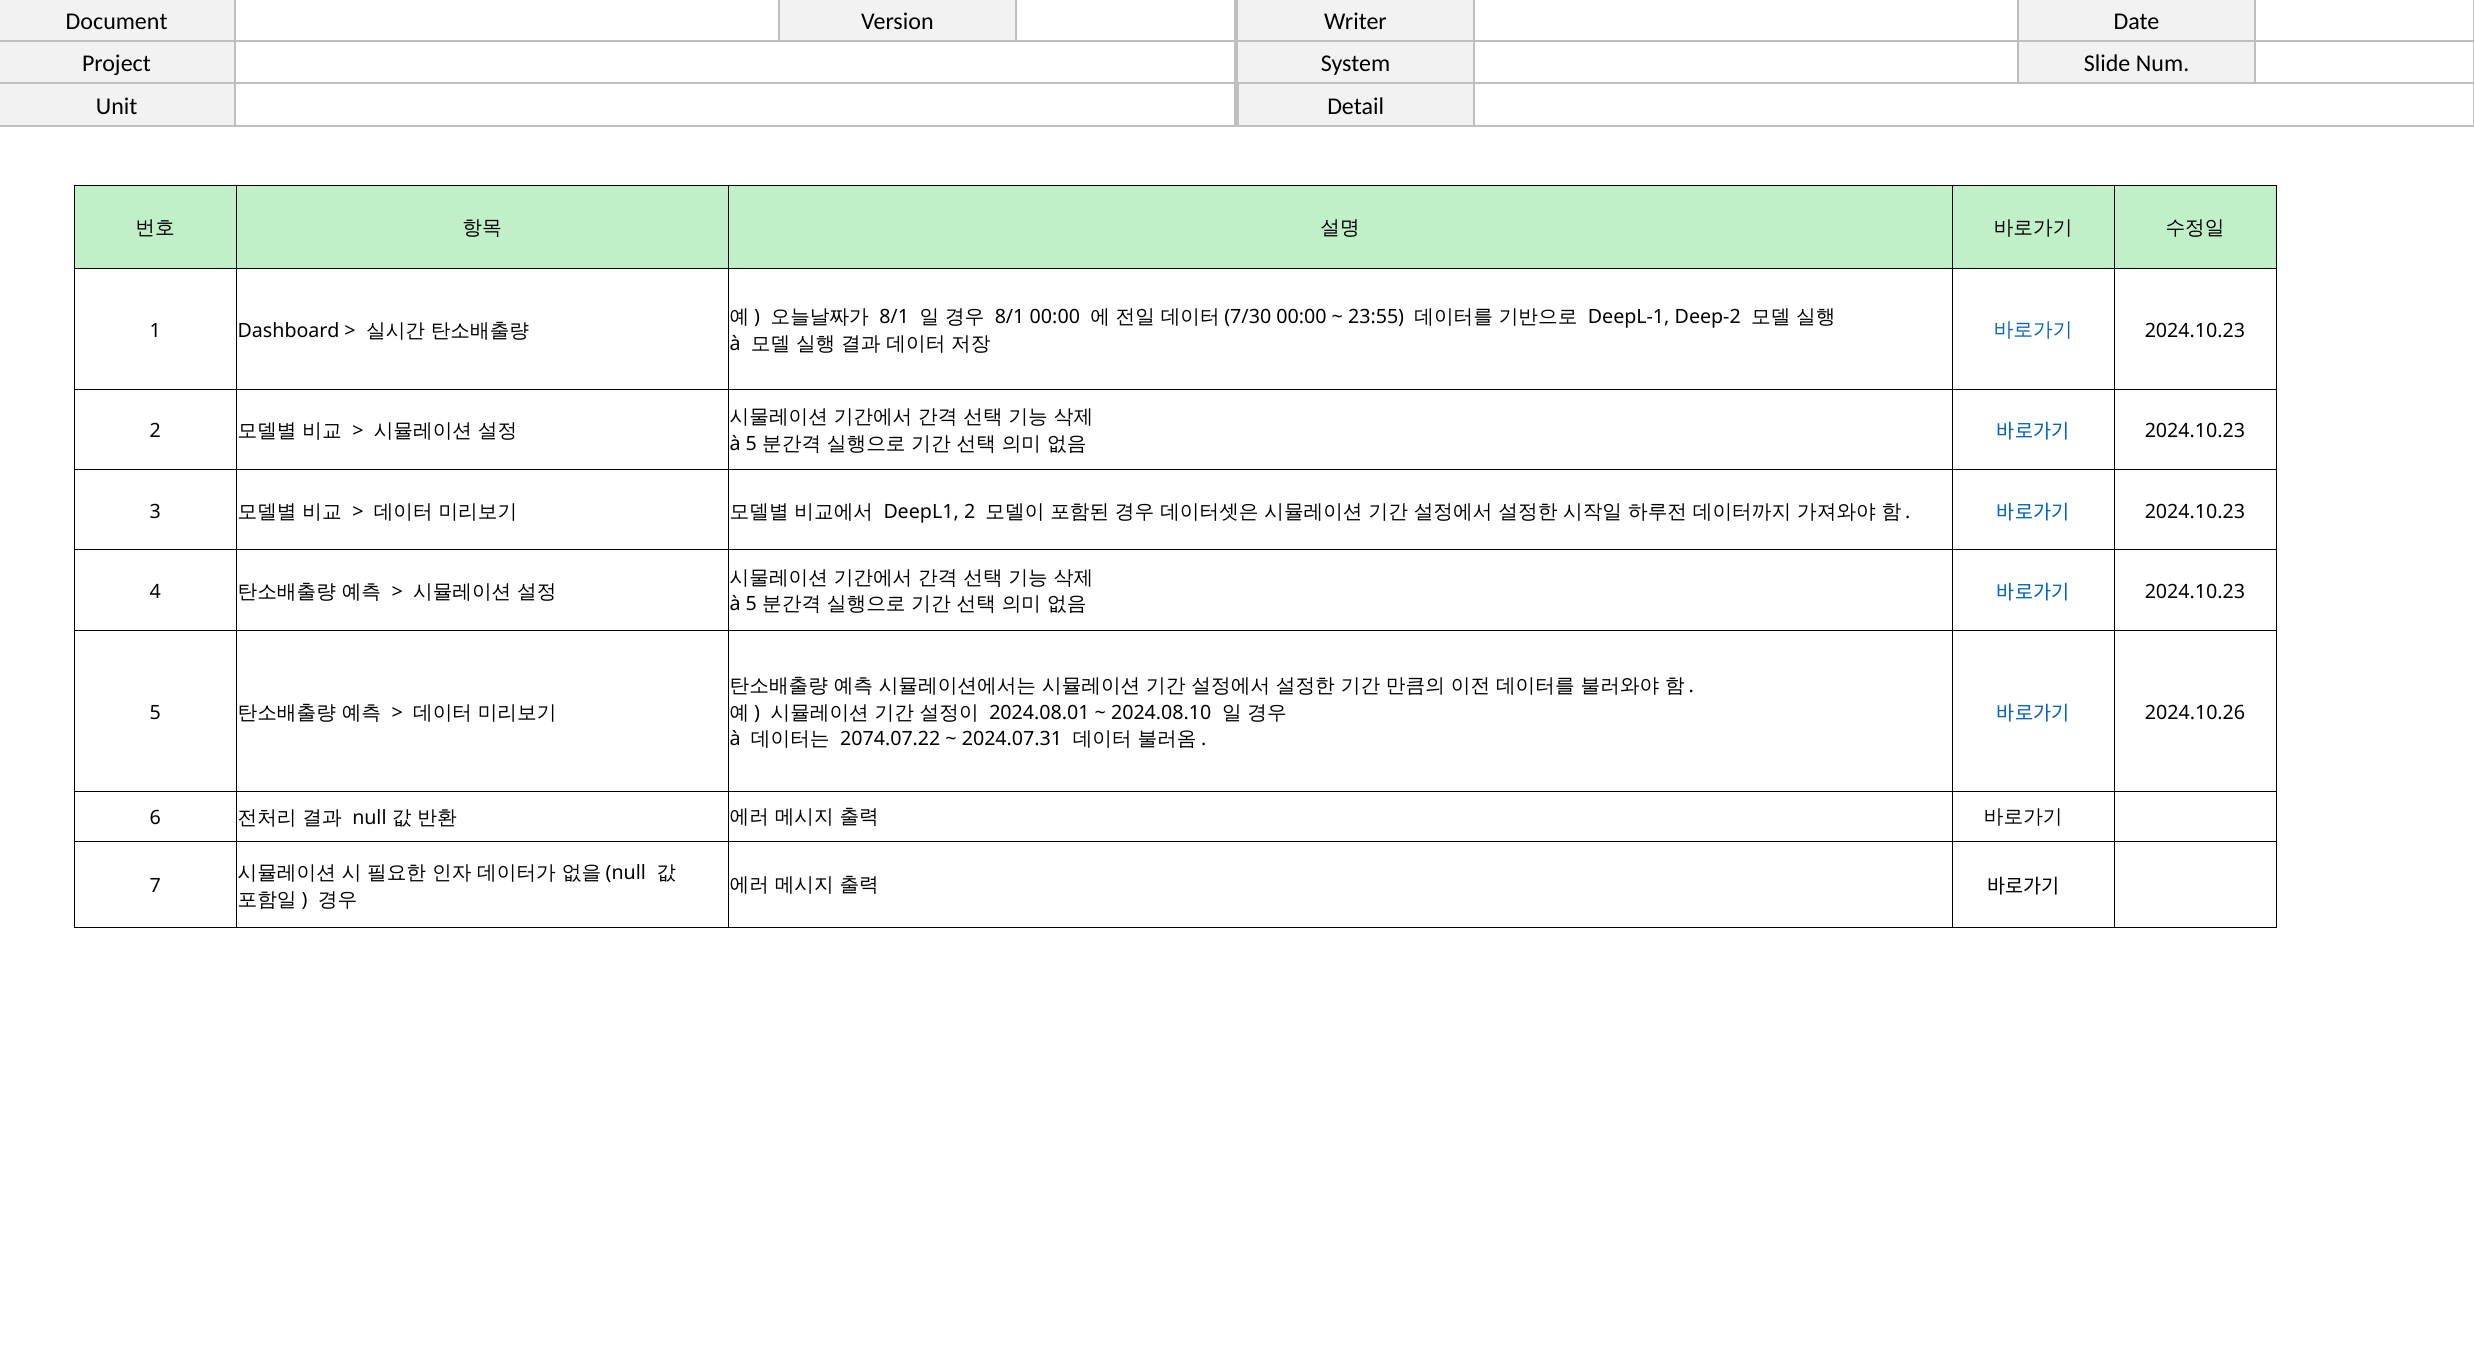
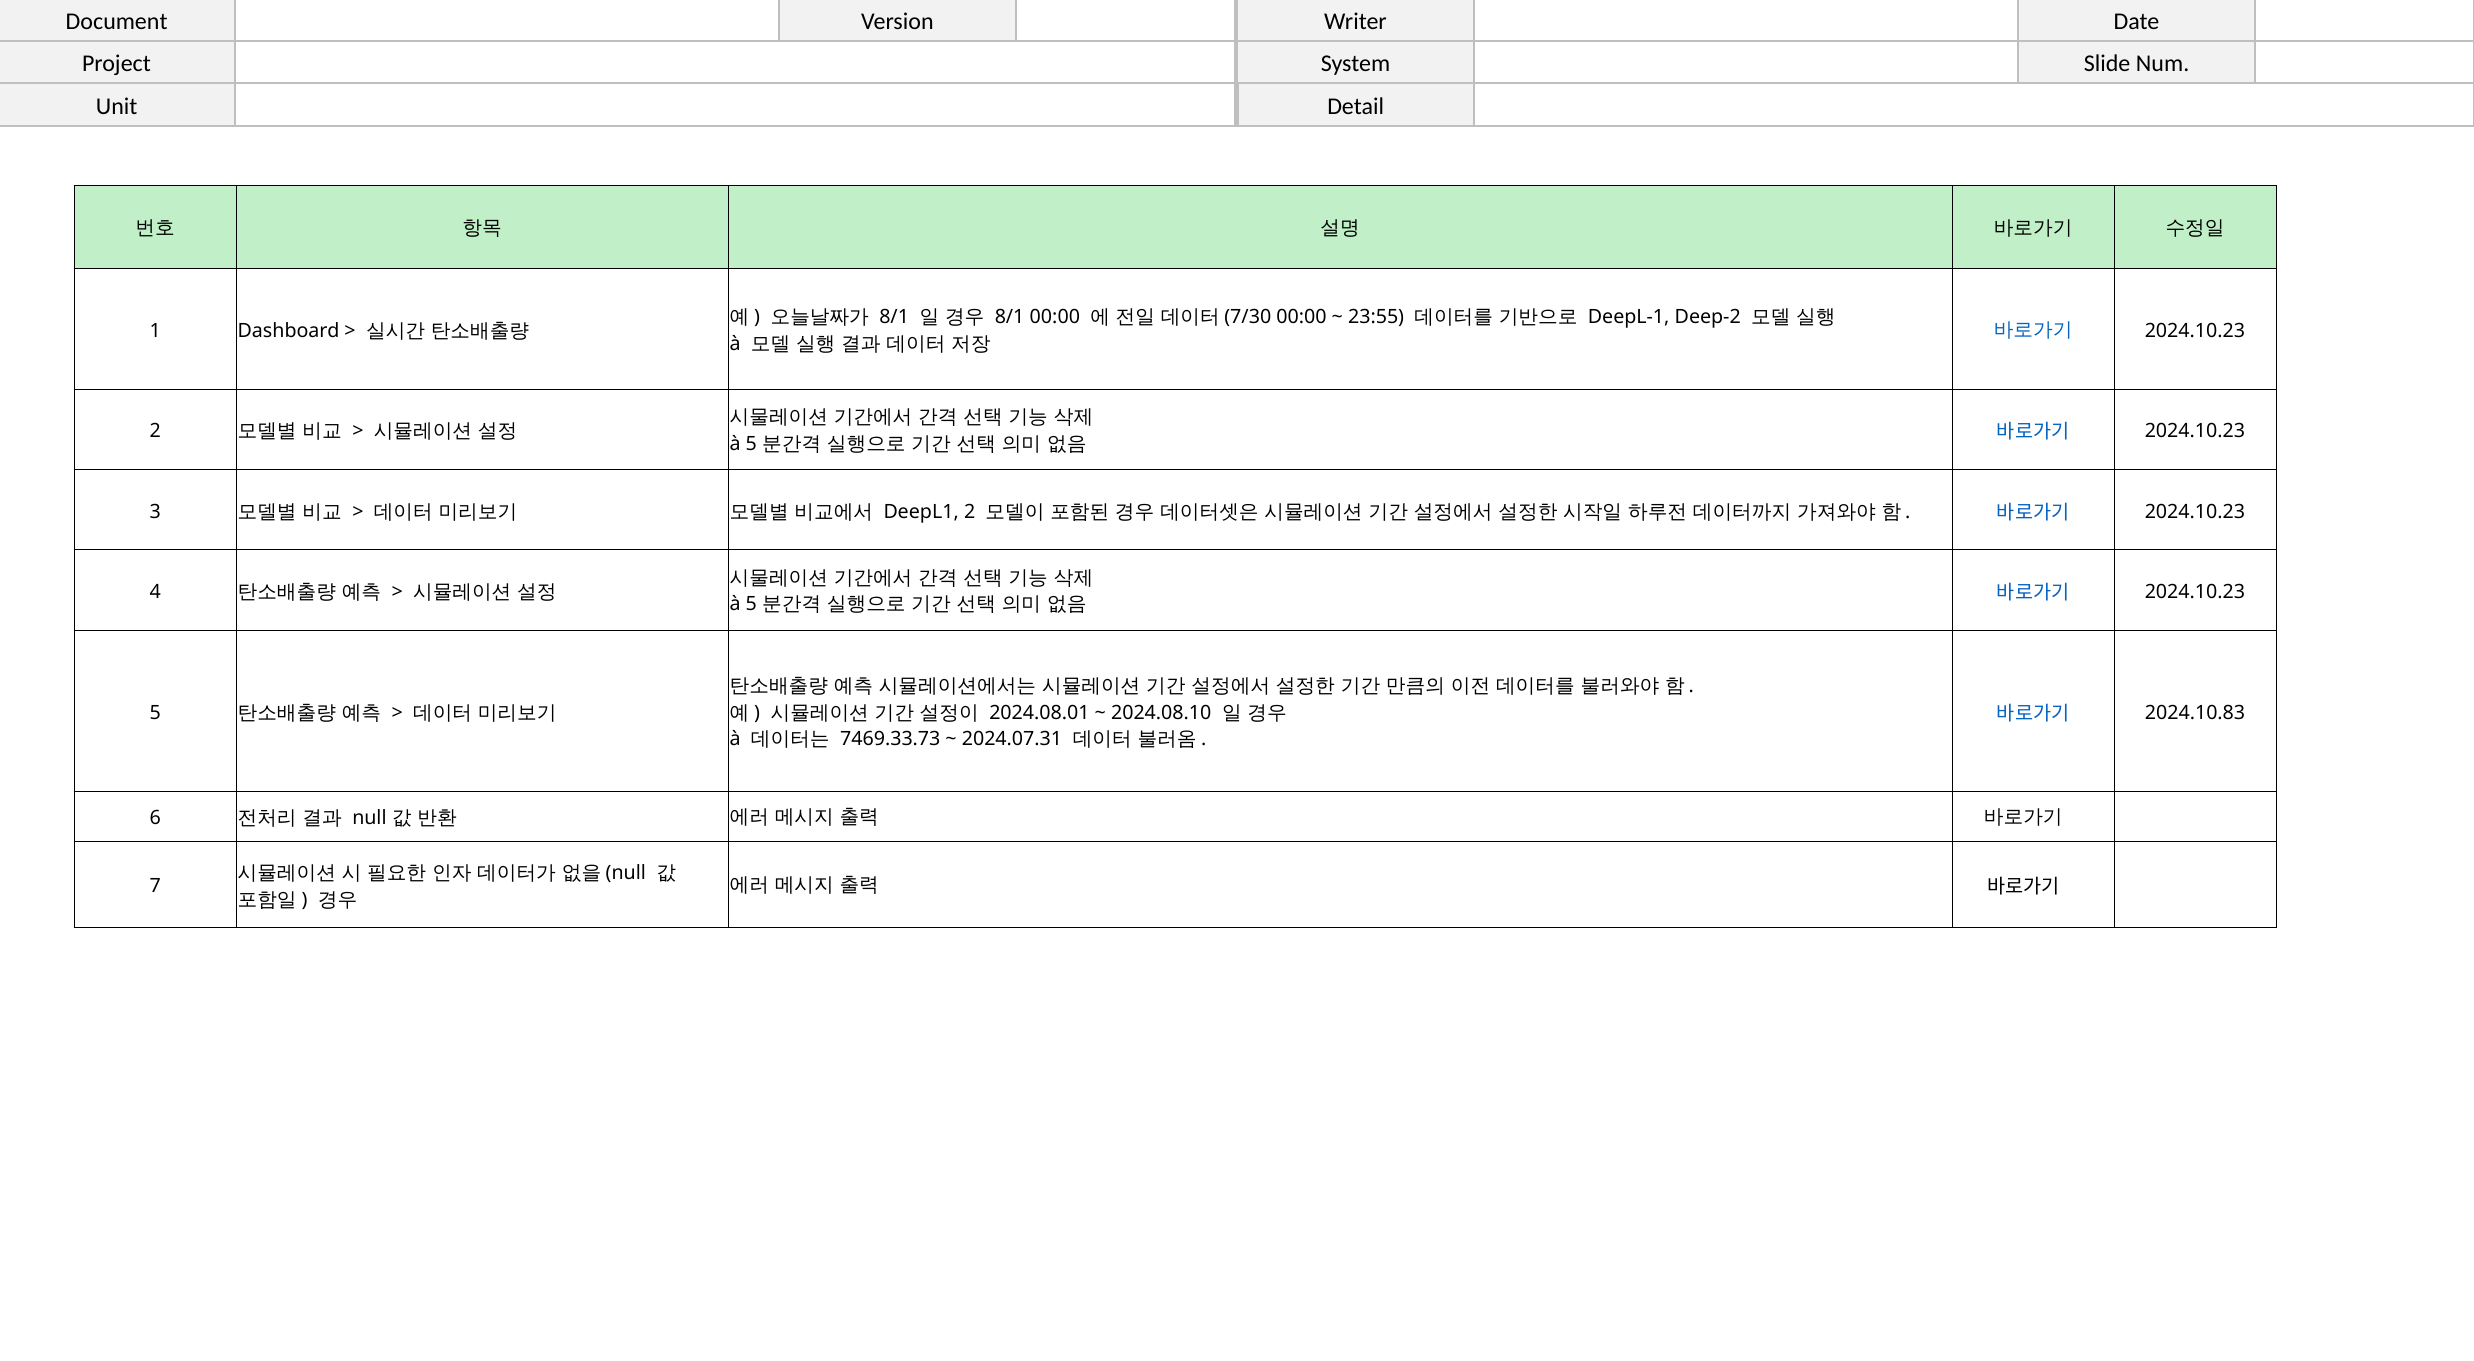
2024.10.26: 2024.10.26 -> 2024.10.83 (2195, 713)
2074.07.22: 2074.07.22 -> 7469.33.73 (890, 739)
